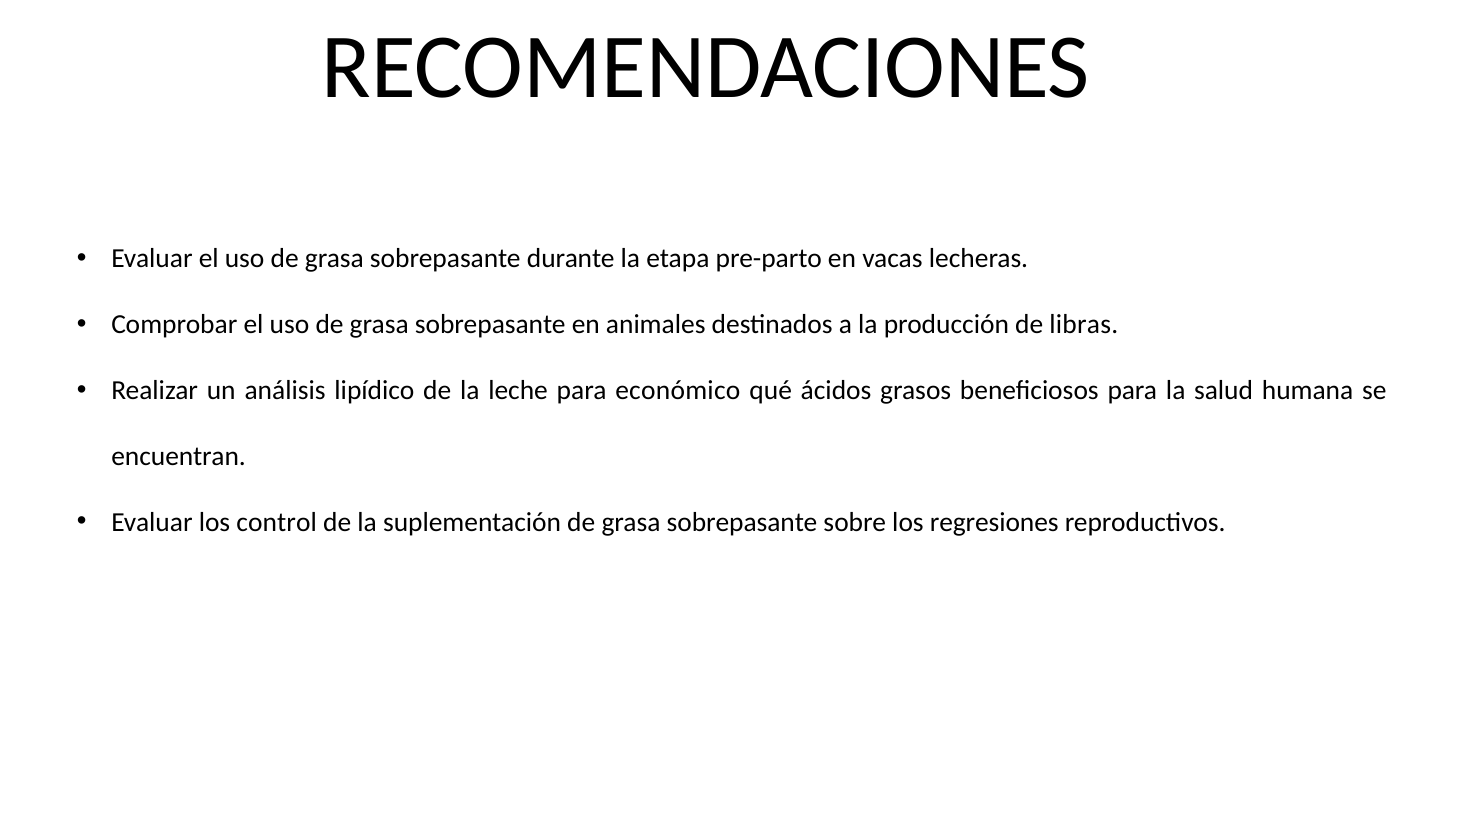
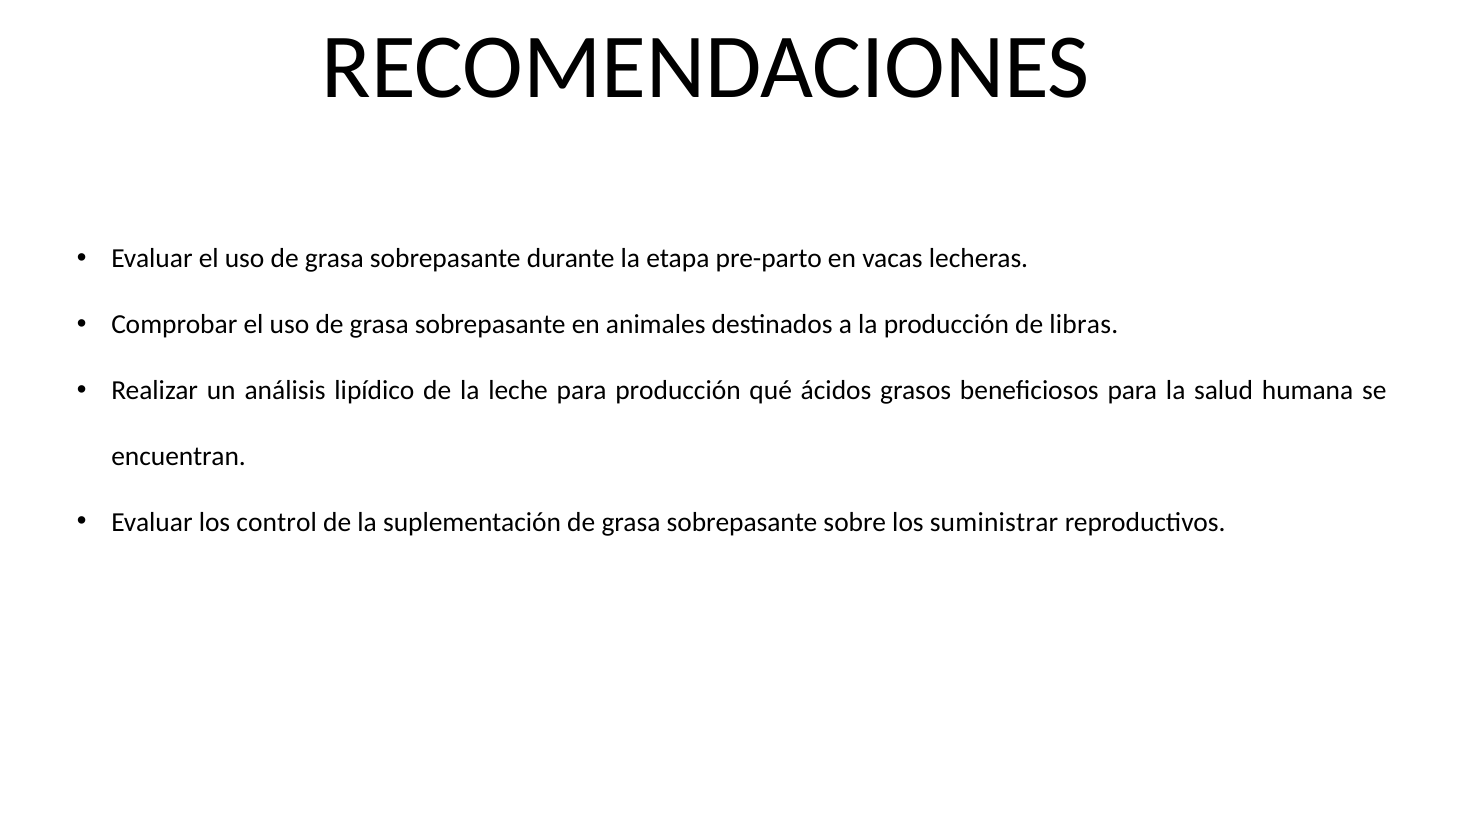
para económico: económico -> producción (678, 391)
regresiones: regresiones -> suministrar (994, 522)
